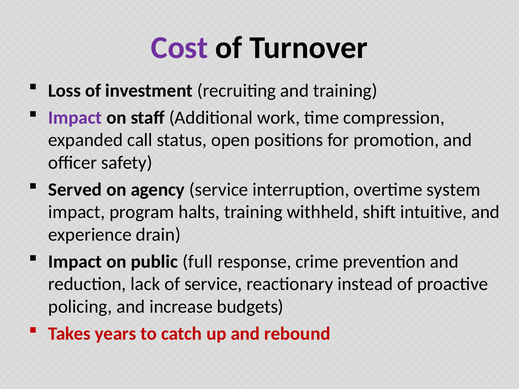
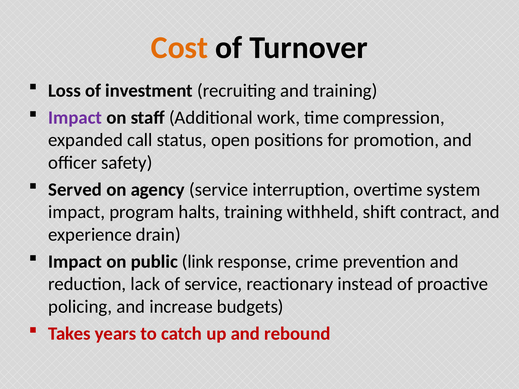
Cost colour: purple -> orange (180, 48)
intuitive: intuitive -> contract (434, 212)
full: full -> link (198, 262)
